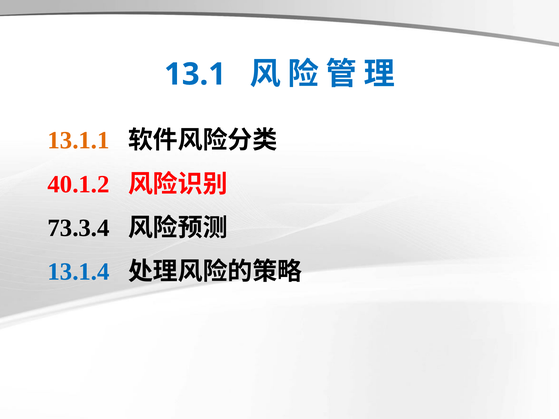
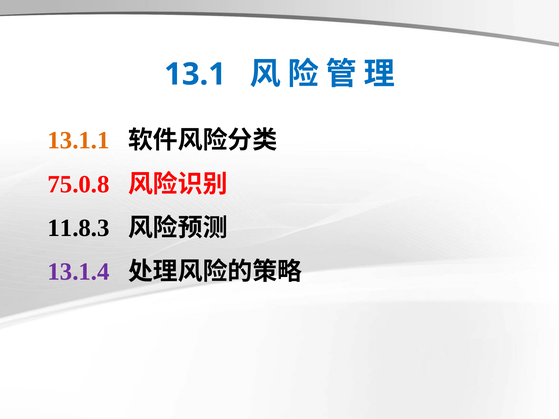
40.1.2: 40.1.2 -> 75.0.8 (79, 184)
73.3.4: 73.3.4 -> 11.8.3 (79, 228)
13.1.4 colour: blue -> purple (79, 272)
